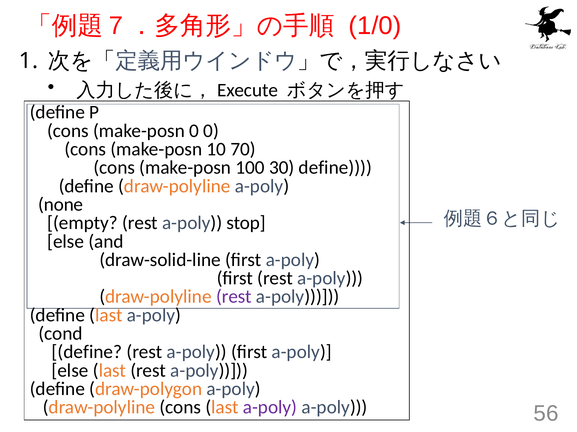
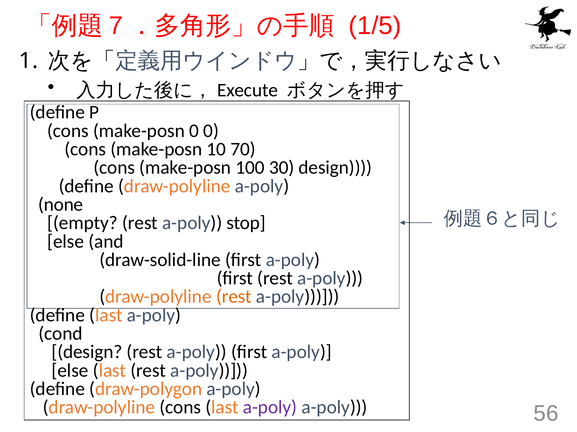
1/0: 1/0 -> 1/5 (375, 26)
30 define: define -> design (335, 168)
rest colour: purple -> orange (234, 297)
define: define -> design (87, 353)
